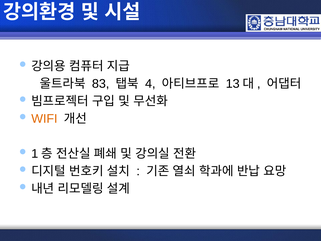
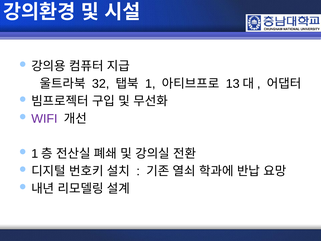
83: 83 -> 32 (101, 84)
4: 4 -> 1 (150, 84)
WIFI colour: orange -> purple (44, 119)
